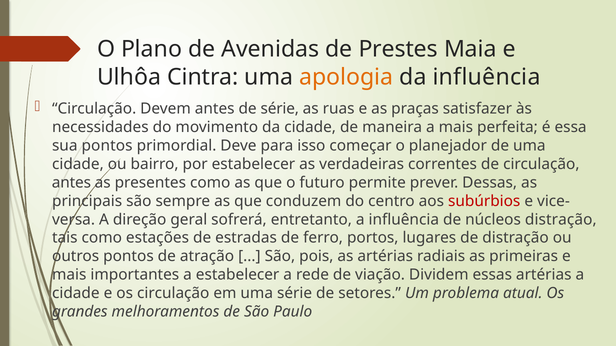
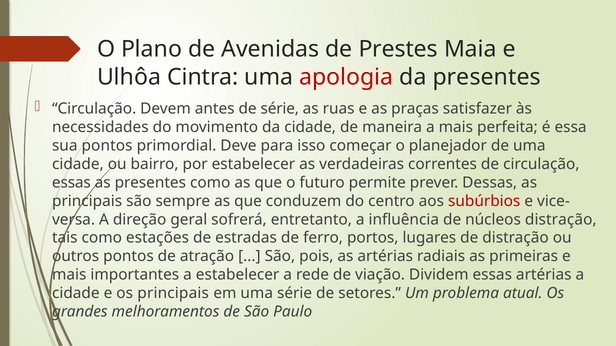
apologia colour: orange -> red (346, 77)
da influência: influência -> presentes (487, 77)
antes: antes -> essas (71, 183)
os circulação: circulação -> principais (173, 294)
